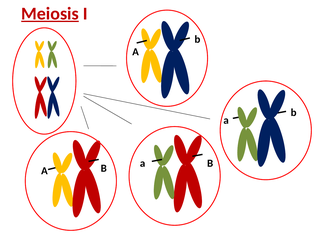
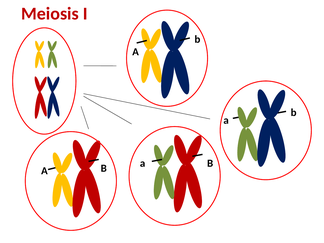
Meiosis underline: present -> none (50, 14)
